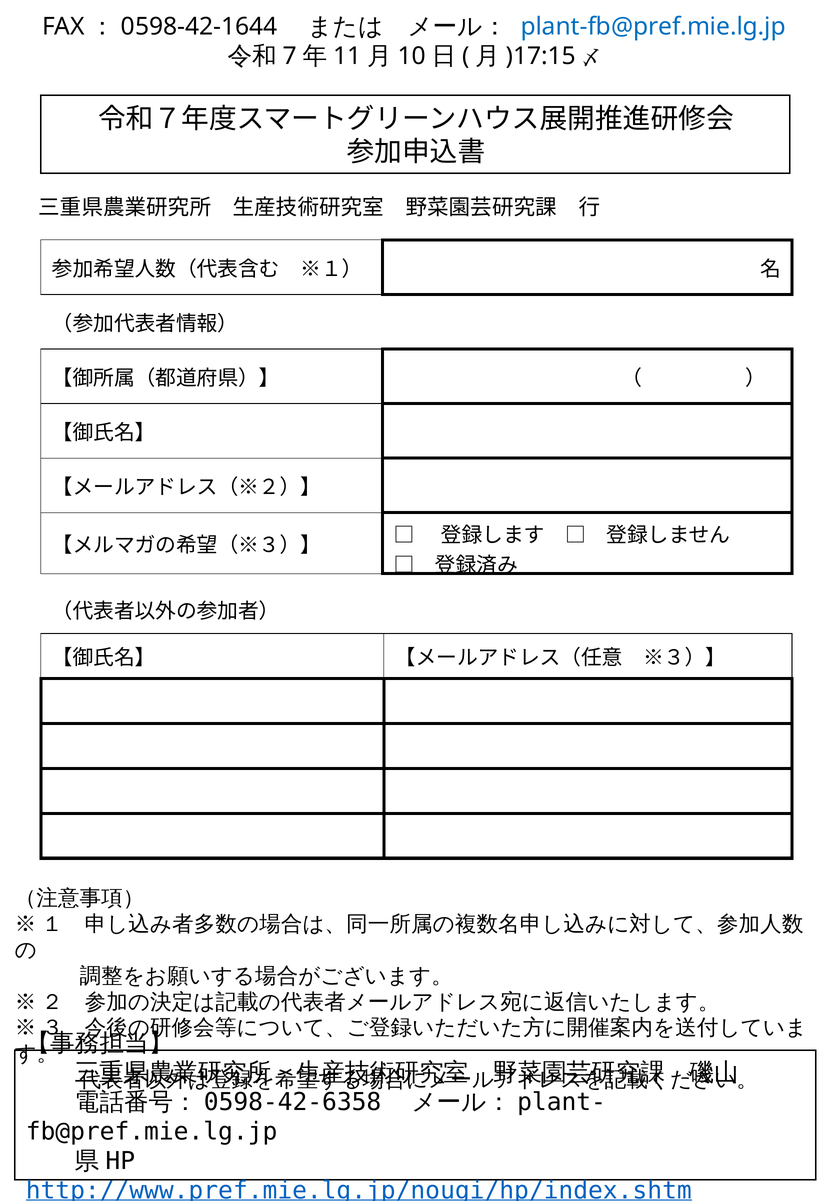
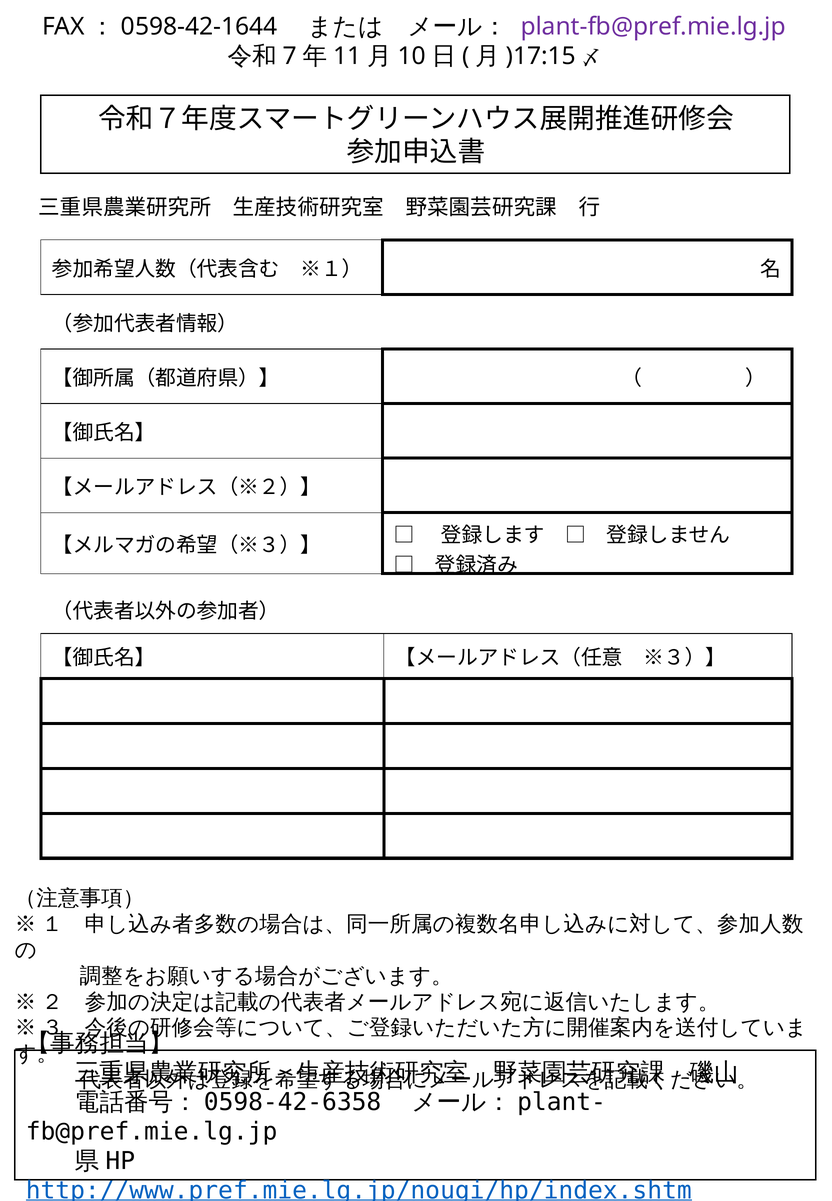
plant-fb@pref.mie.lg.jp colour: blue -> purple (653, 27)
